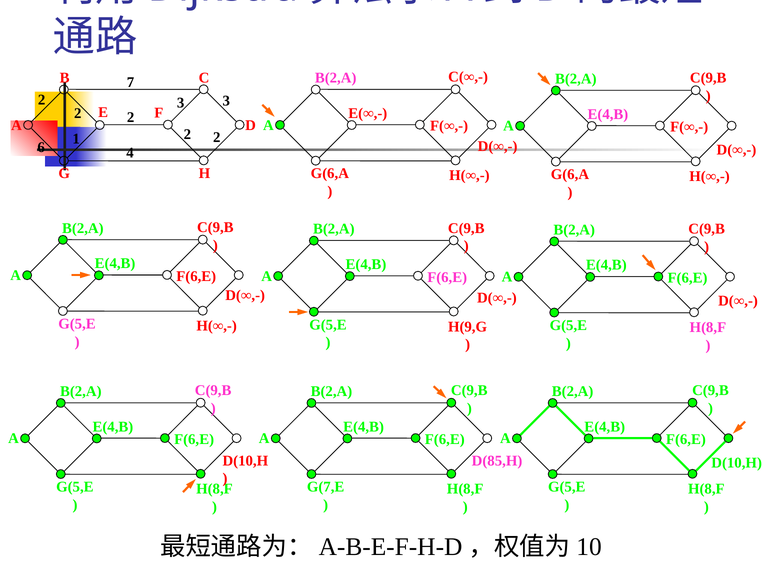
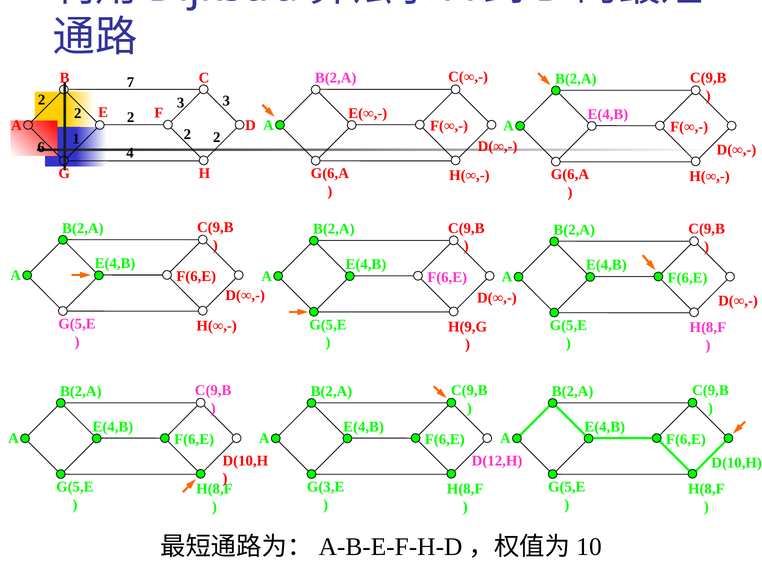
D(85,H: D(85,H -> D(12,H (497, 460)
G(7,E: G(7,E -> G(3,E (326, 487)
